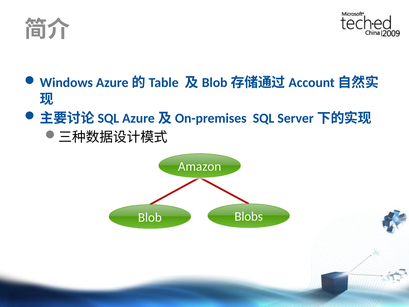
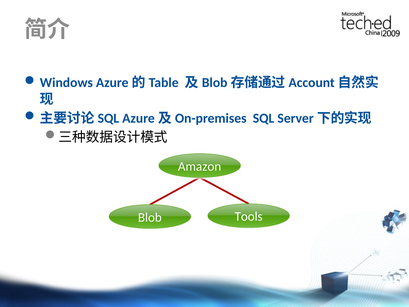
Blobs: Blobs -> Tools (249, 216)
